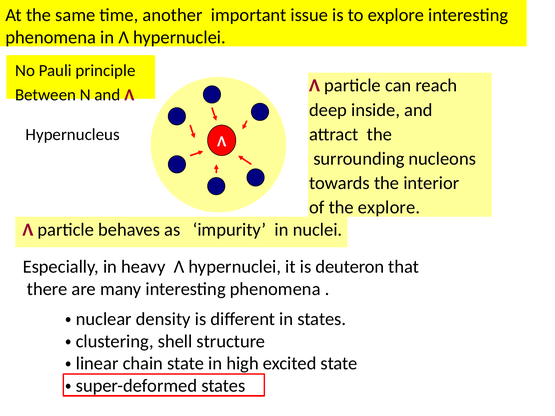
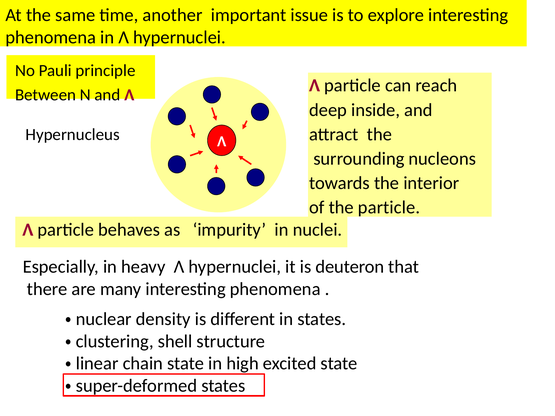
the explore: explore -> particle (389, 208)
